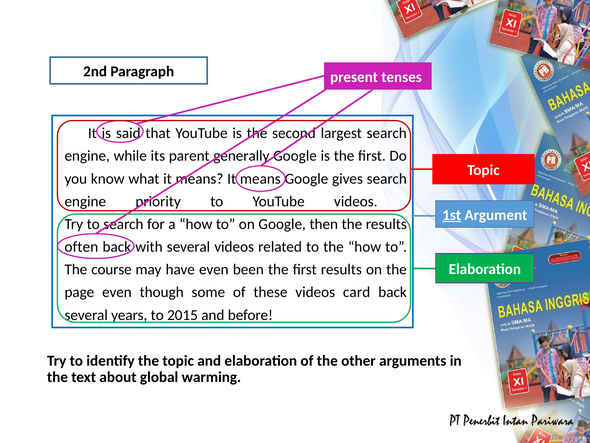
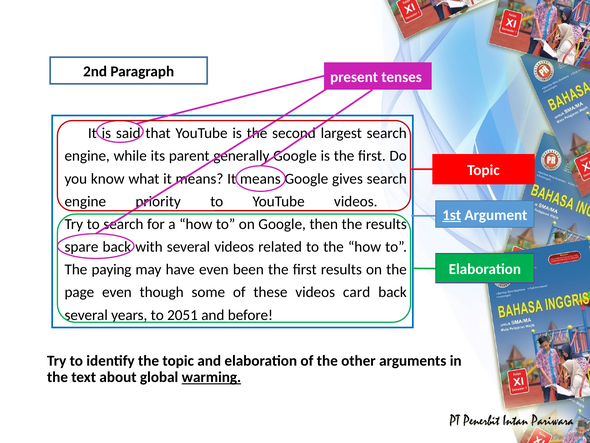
often: often -> spare (81, 247)
course: course -> paying (111, 269)
2015: 2015 -> 2051 (182, 315)
warming underline: none -> present (211, 377)
